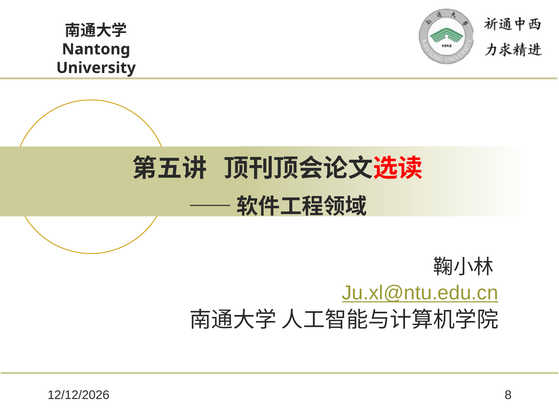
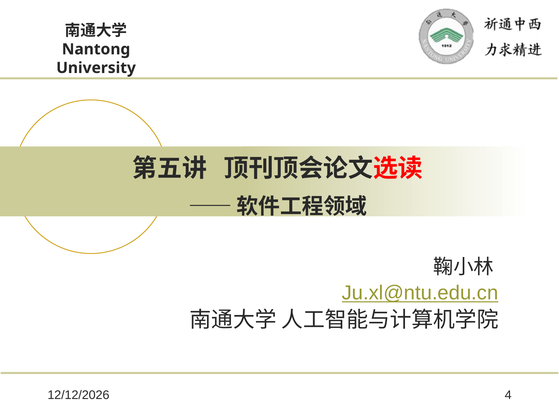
8: 8 -> 4 (508, 395)
